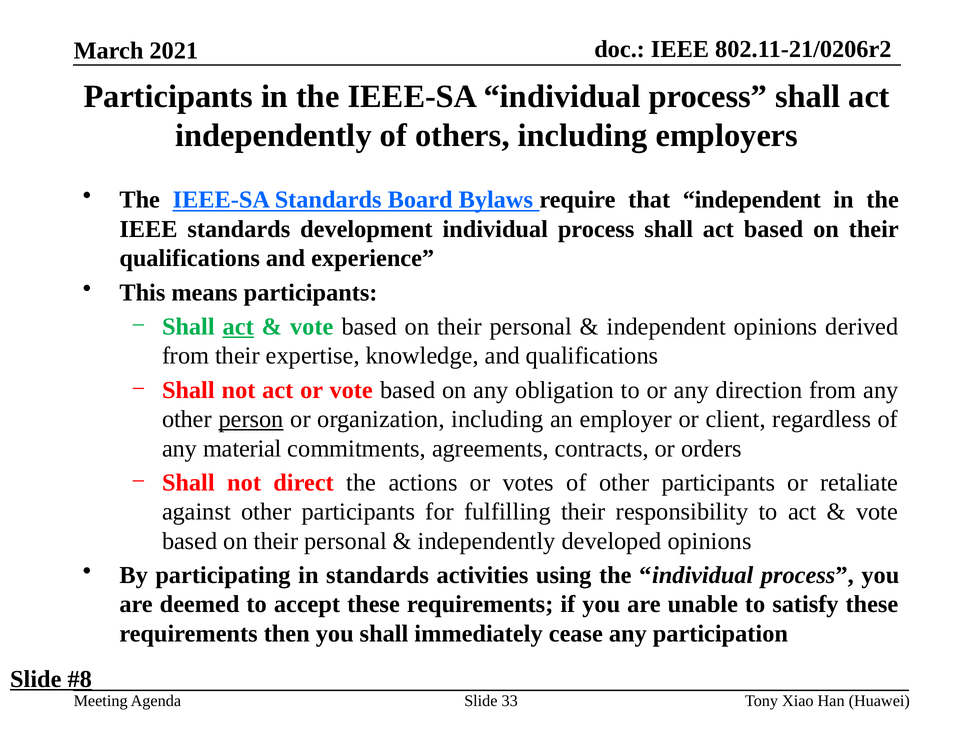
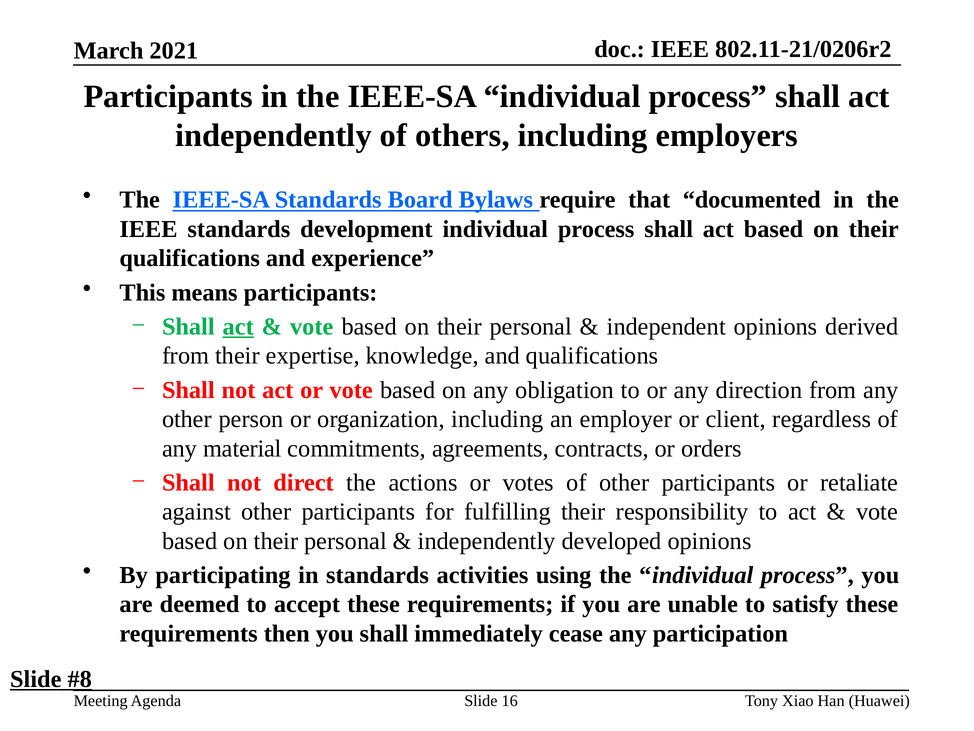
that independent: independent -> documented (752, 200)
person underline: present -> none (251, 419)
33: 33 -> 16 (510, 701)
